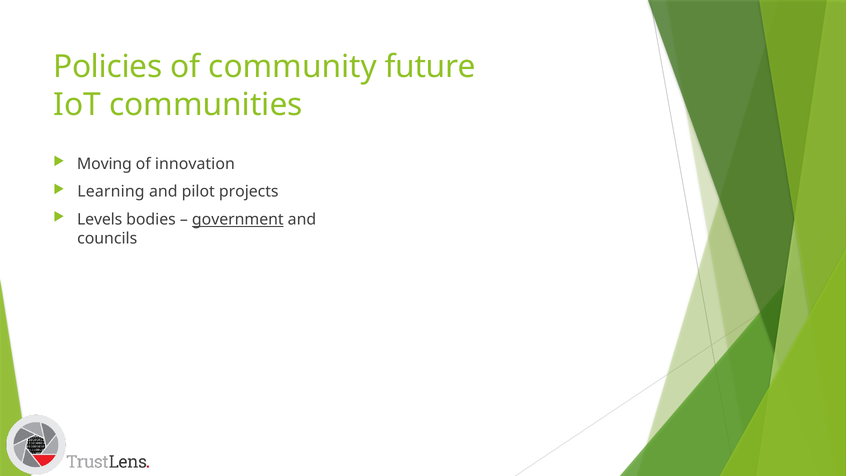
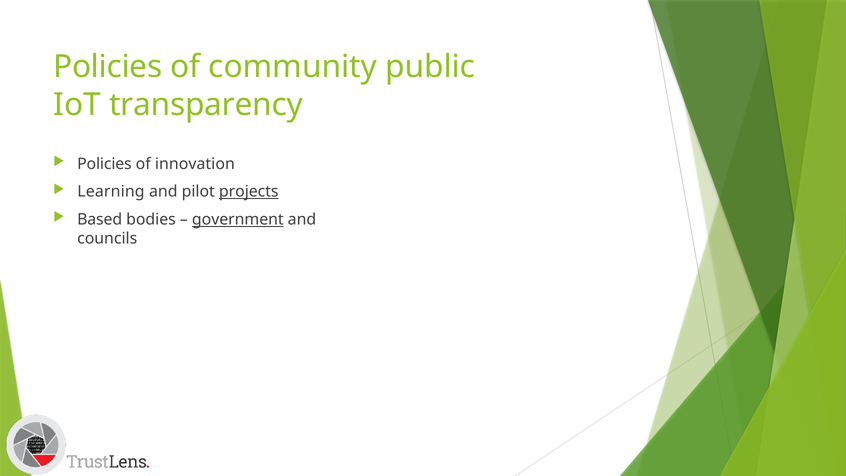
future: future -> public (430, 67)
communities: communities -> transparency (206, 105)
Moving: Moving -> Policies (104, 164)
projects underline: none -> present (249, 192)
Levels: Levels -> Based (100, 219)
